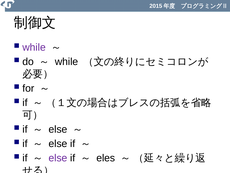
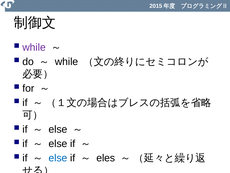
else colour: purple -> blue (58, 158)
